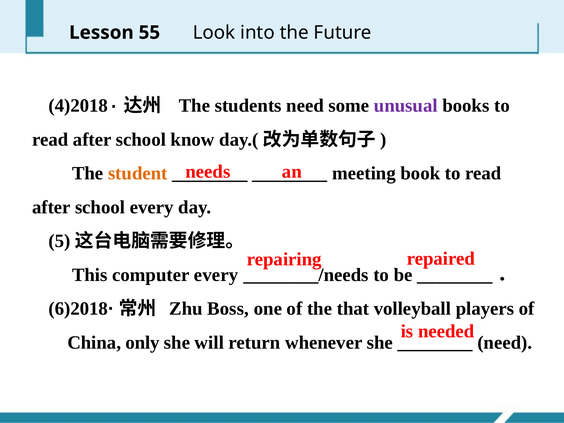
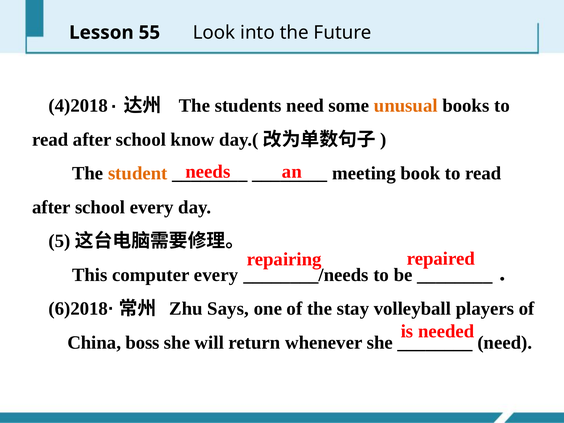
unusual colour: purple -> orange (406, 106)
Boss: Boss -> Says (228, 309)
that: that -> stay (353, 309)
only: only -> boss (143, 343)
